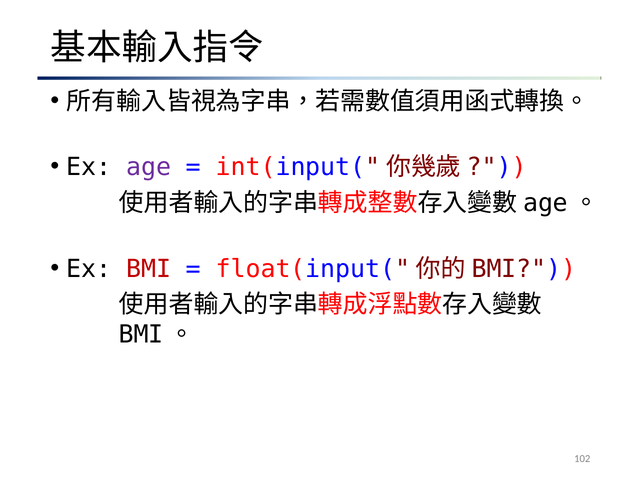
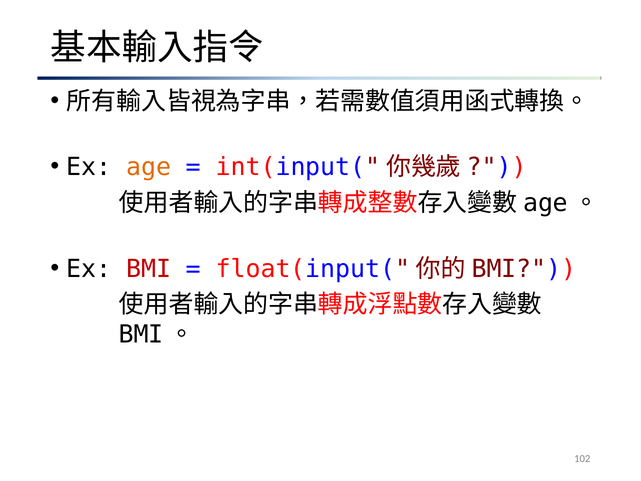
age colour: purple -> orange (149, 167)
